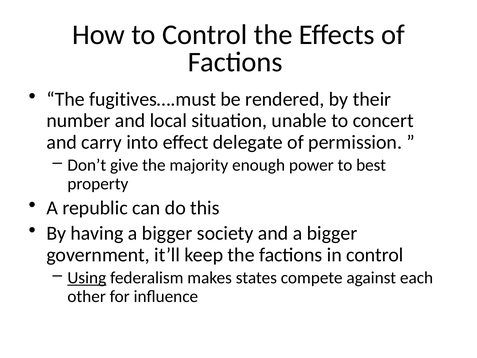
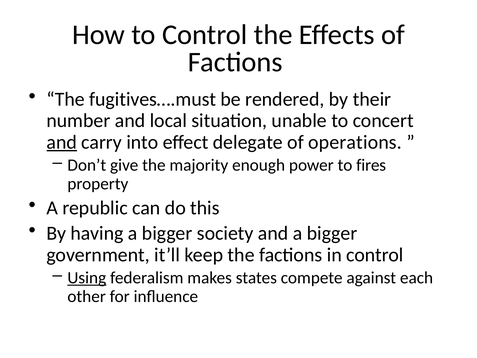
and underline: none -> present (62, 142)
permission: permission -> operations (355, 142)
best: best -> fires (371, 165)
